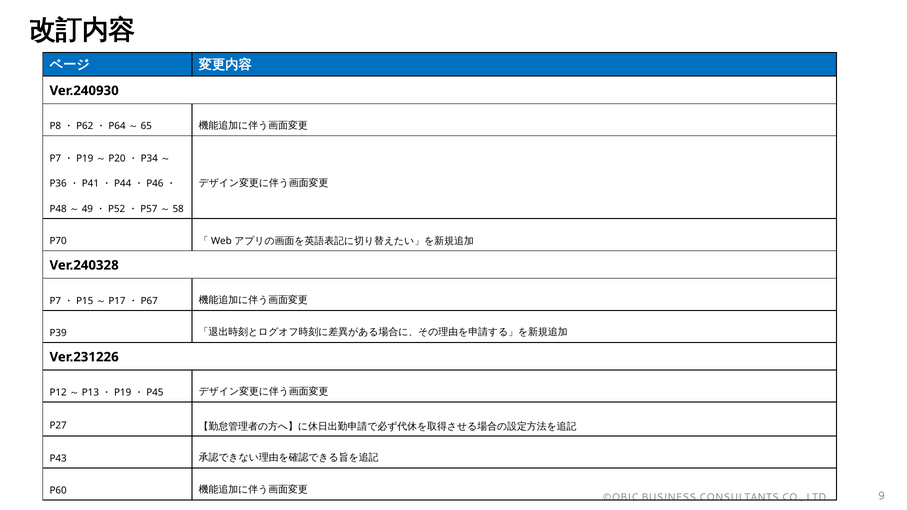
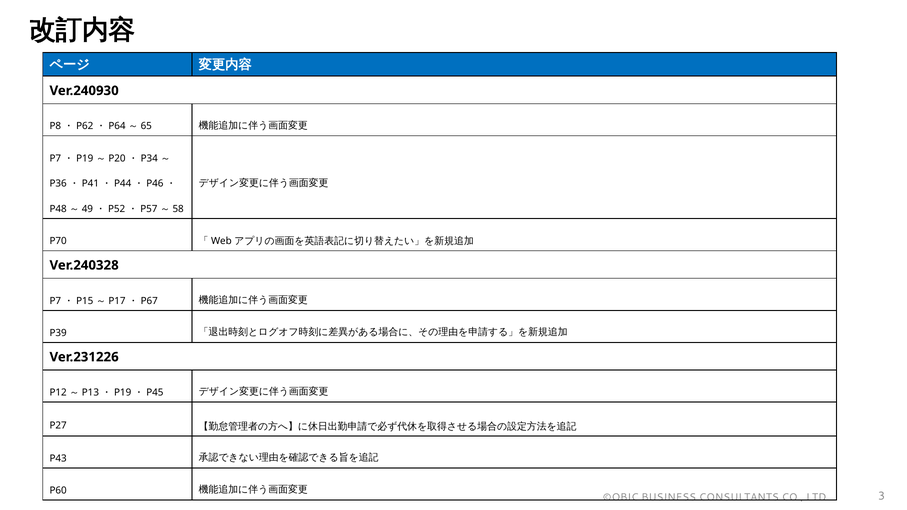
9: 9 -> 3 (882, 496)
